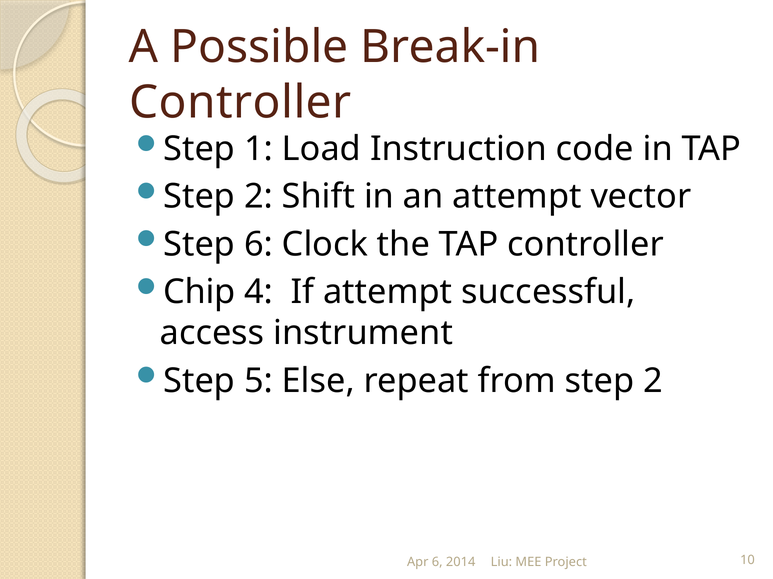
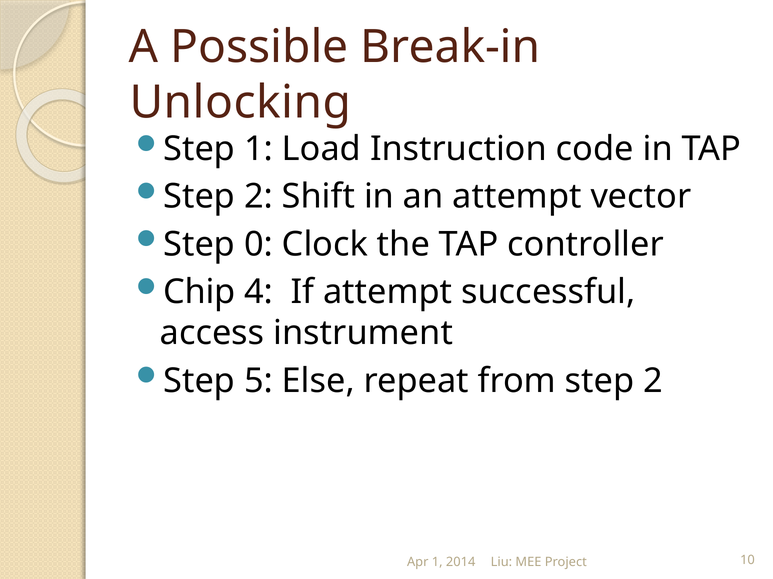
Controller: Controller -> Unlocking (240, 102)
Step 6: 6 -> 0 (258, 245)
Apr 6: 6 -> 1 (437, 563)
